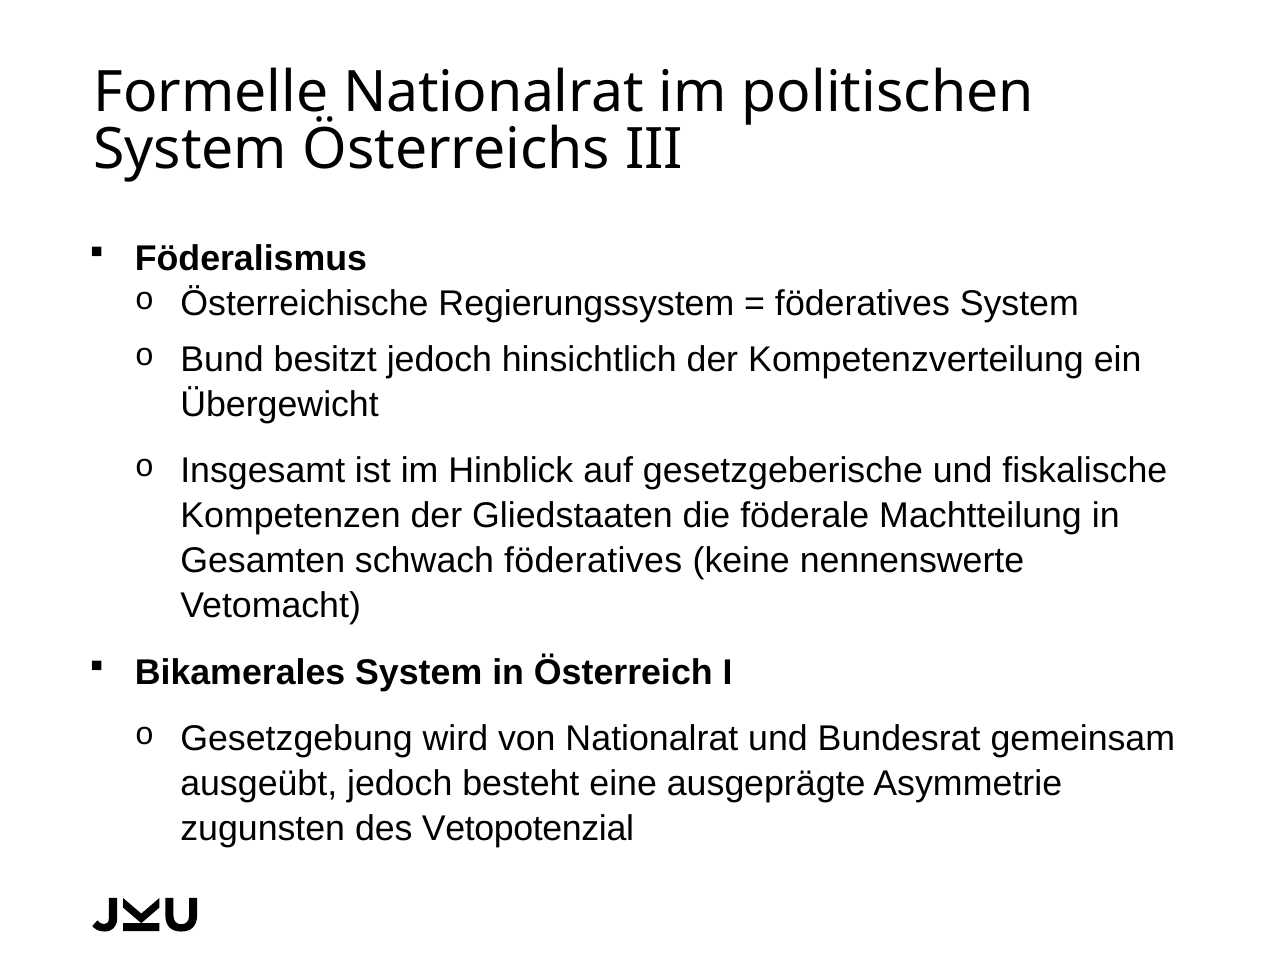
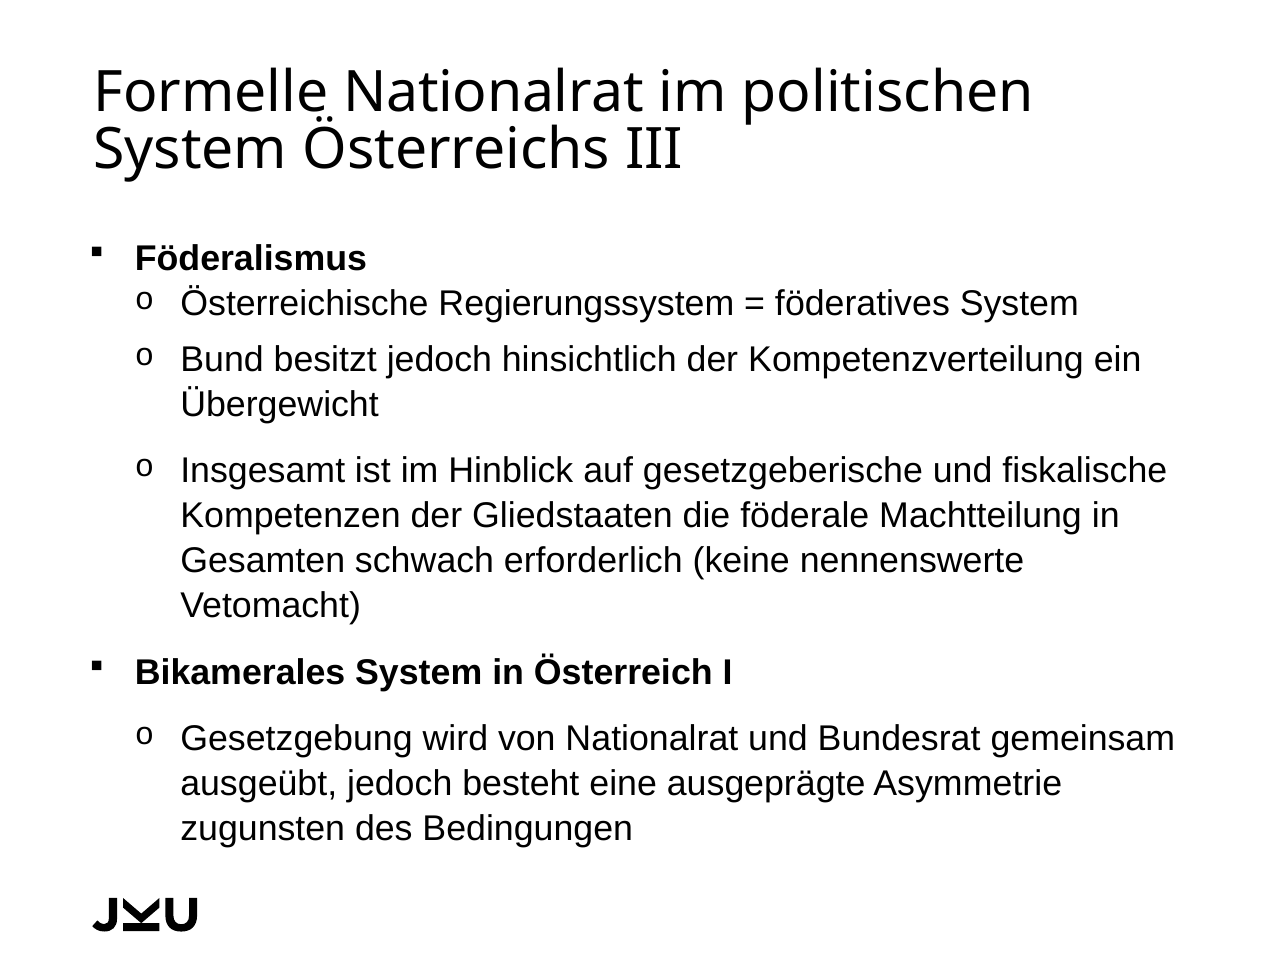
schwach föderatives: föderatives -> erforderlich (593, 561)
Vetopotenzial: Vetopotenzial -> Bedingungen (528, 829)
